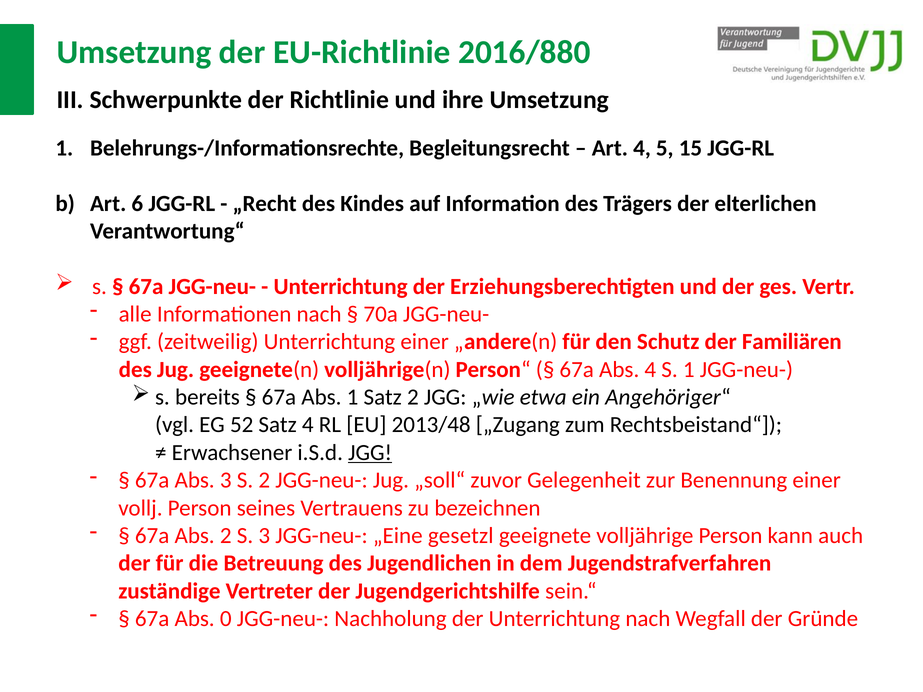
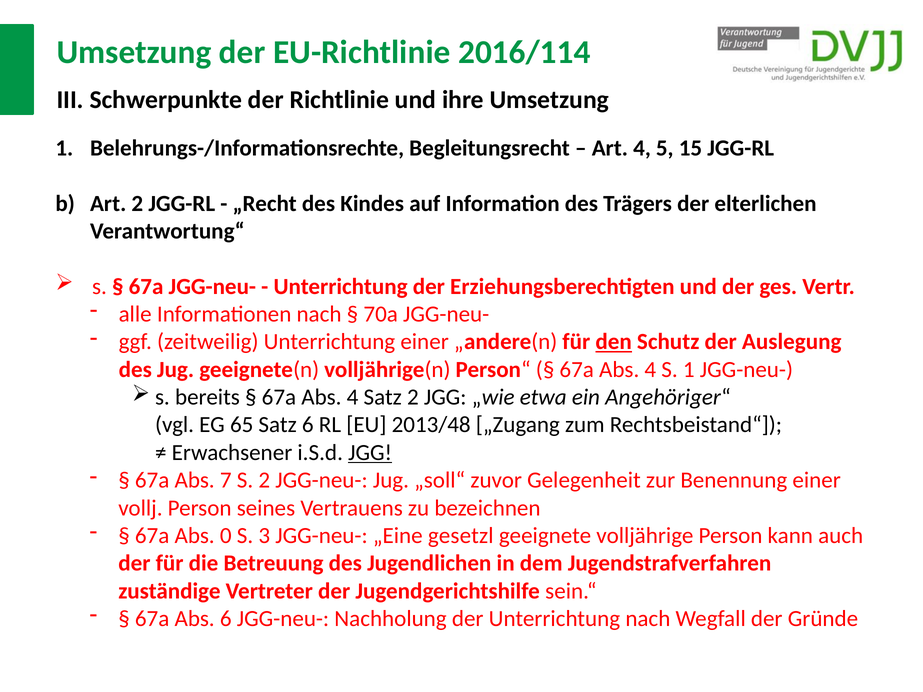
2016/880: 2016/880 -> 2016/114 (524, 52)
Art 6: 6 -> 2 (137, 204)
den underline: none -> present (614, 342)
Familiären: Familiären -> Auslegung (792, 342)
1: 1 -> 4 (352, 397)
52: 52 -> 65 (242, 425)
Satz 4: 4 -> 6 (308, 425)
Abs 3: 3 -> 7 (226, 480)
Abs 2: 2 -> 0 (226, 536)
Abs 0: 0 -> 6 (226, 619)
